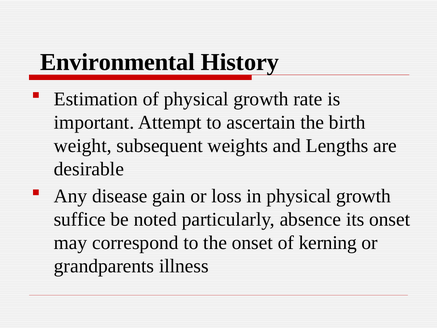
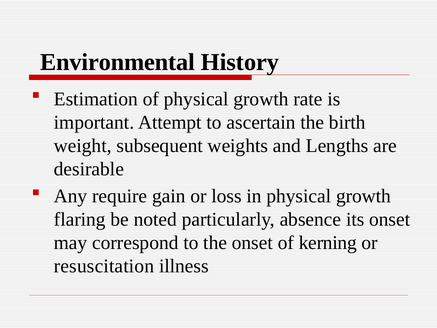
disease: disease -> require (120, 196)
suffice: suffice -> flaring (80, 219)
grandparents: grandparents -> resuscitation (104, 266)
